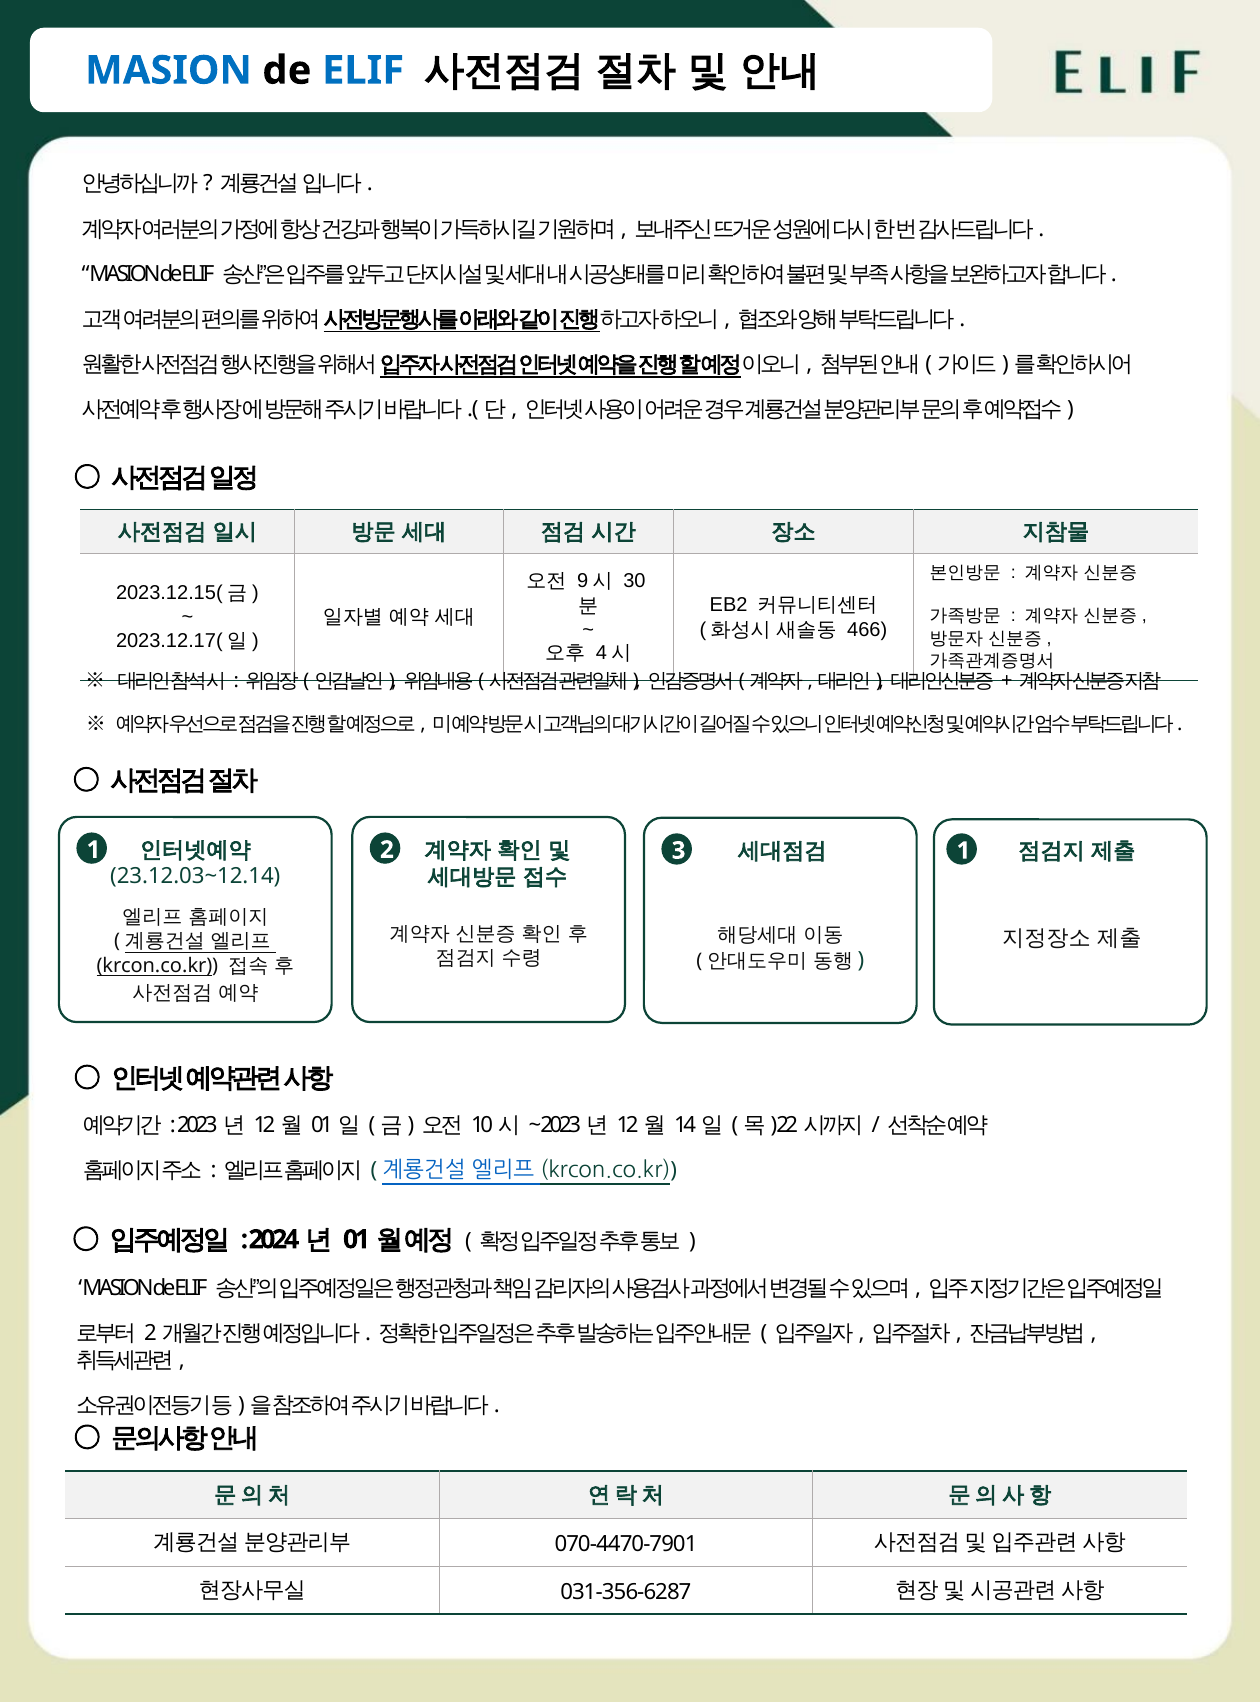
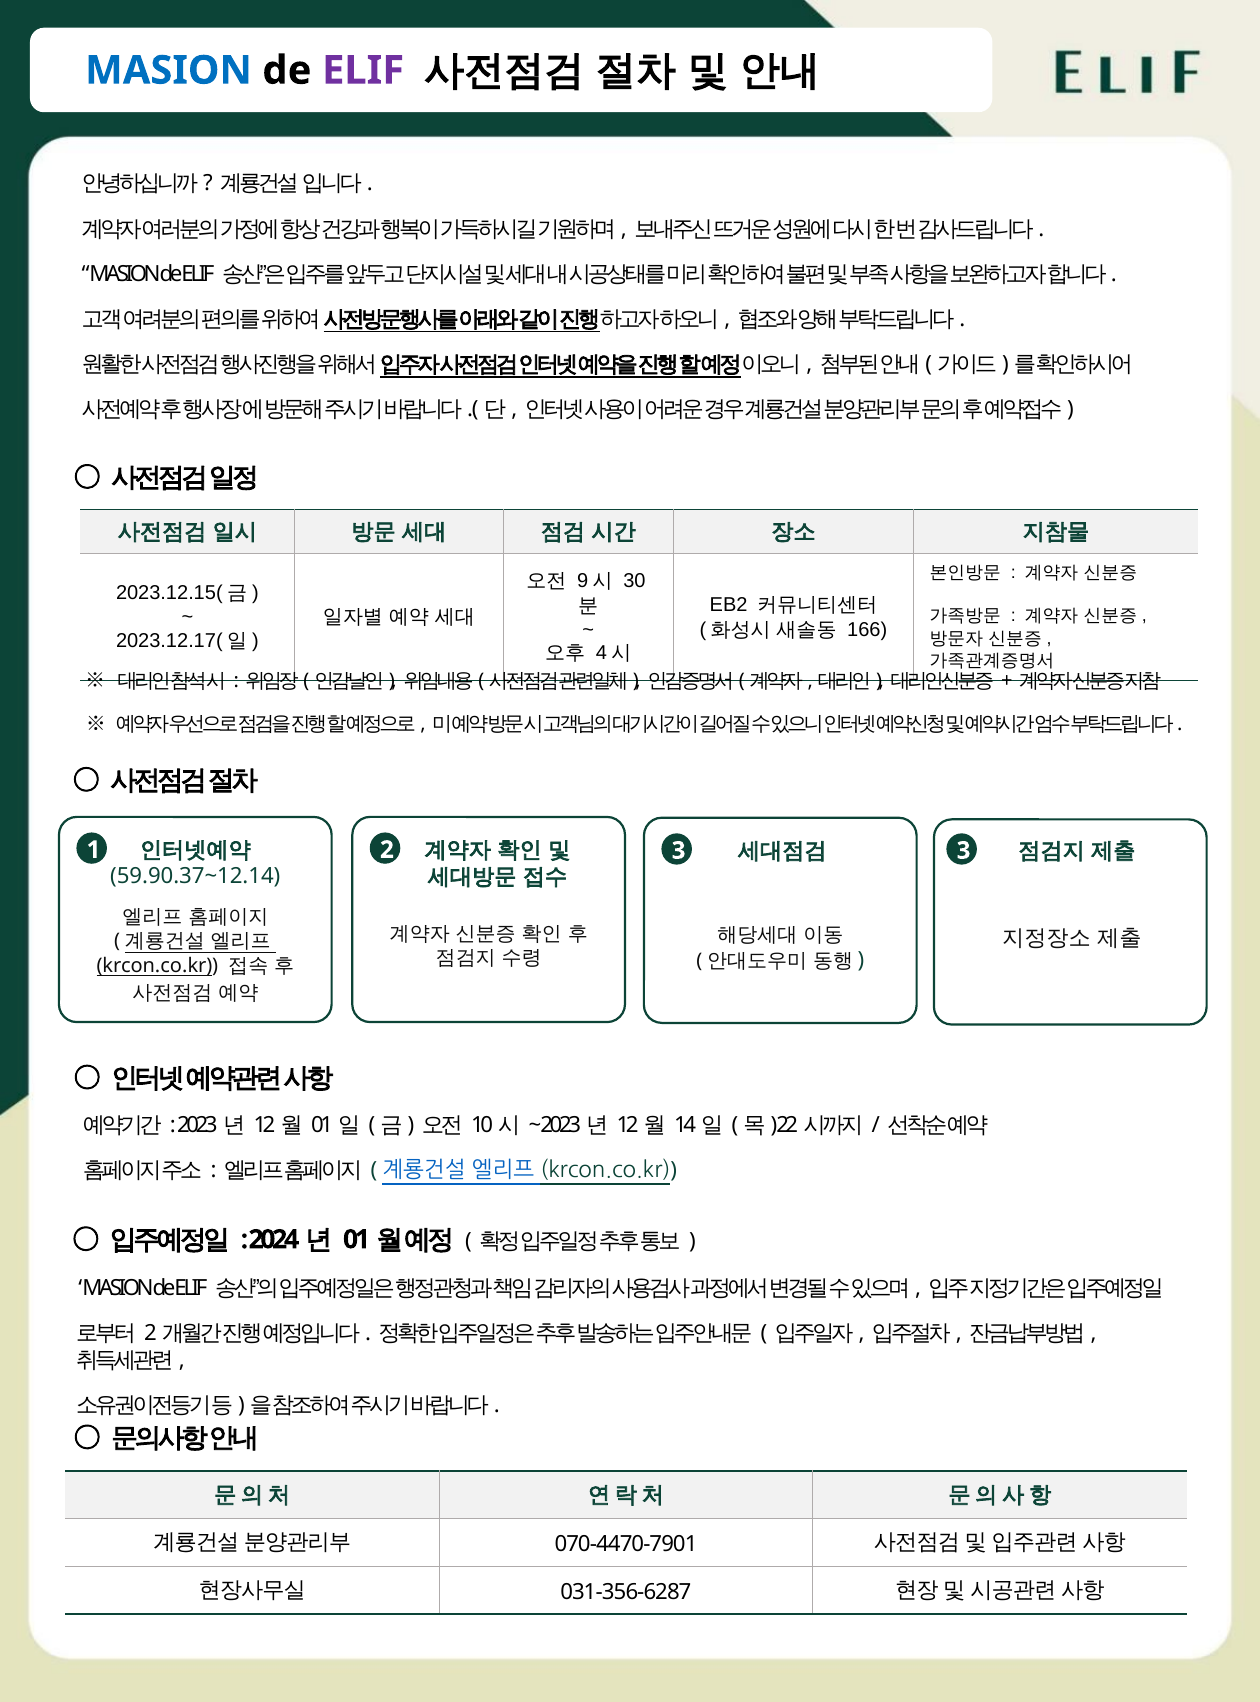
ELIF colour: blue -> purple (363, 70)
466: 466 -> 166 (867, 629)
1: 1 -> 3 (964, 850)
23.12.03~12.14: 23.12.03~12.14 -> 59.90.37~12.14 (195, 876)
